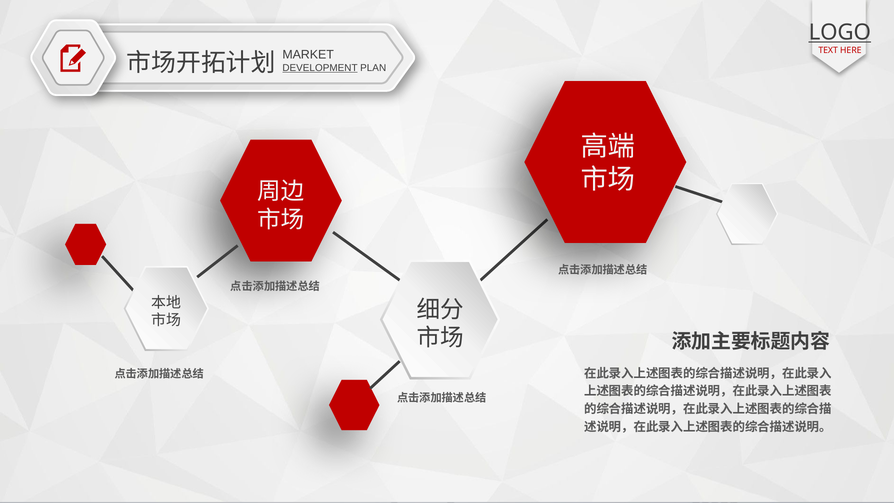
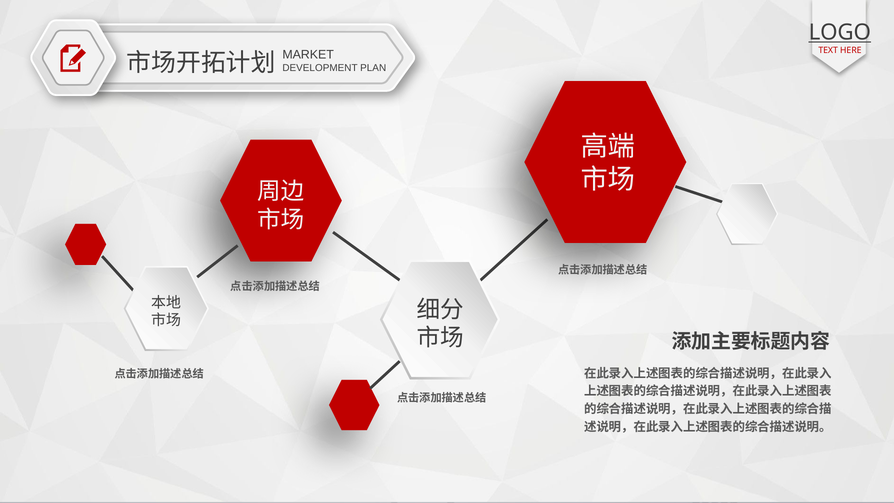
DEVELOPMENT underline: present -> none (320, 68)
